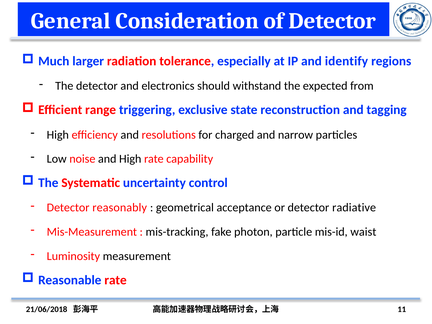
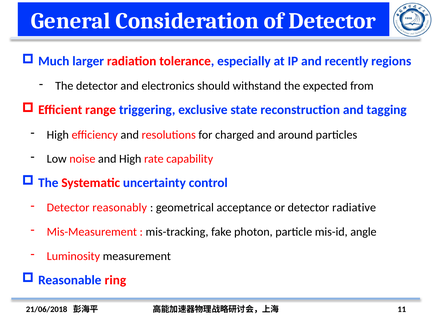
identify: identify -> recently (347, 61)
narrow: narrow -> around (295, 135)
waist: waist -> angle (363, 232)
Reasonable rate: rate -> ring (115, 280)
